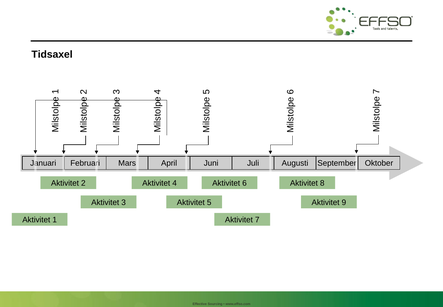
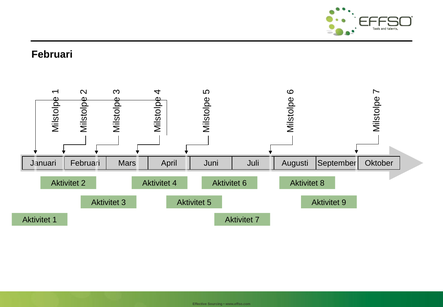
Tidsaxel: Tidsaxel -> Februari (52, 54)
